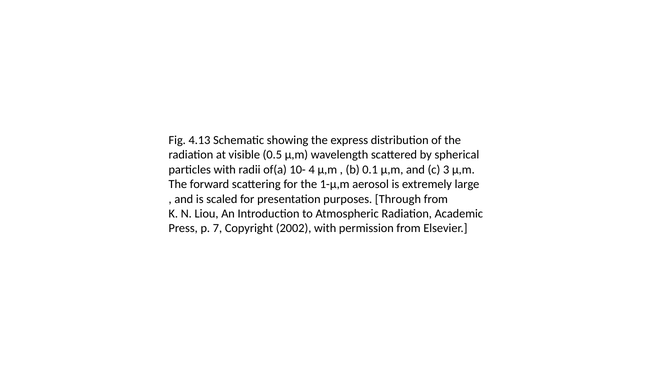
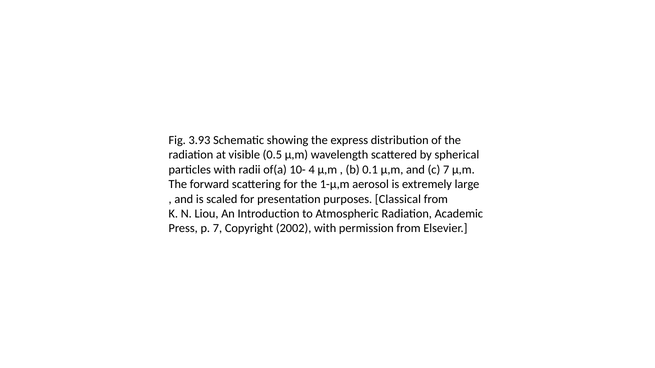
4.13: 4.13 -> 3.93 (199, 140)
c 3: 3 -> 7 (446, 170)
Through: Through -> Classical (398, 199)
